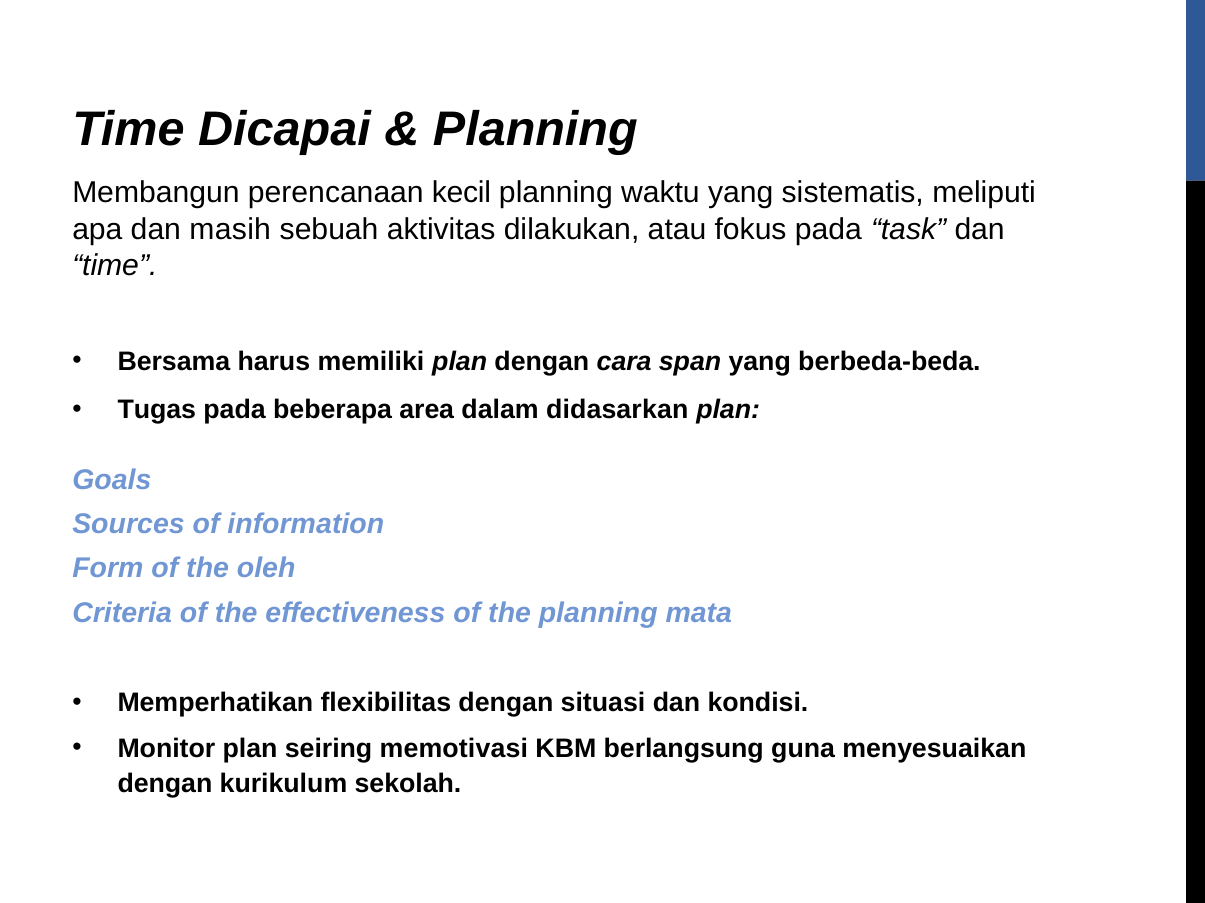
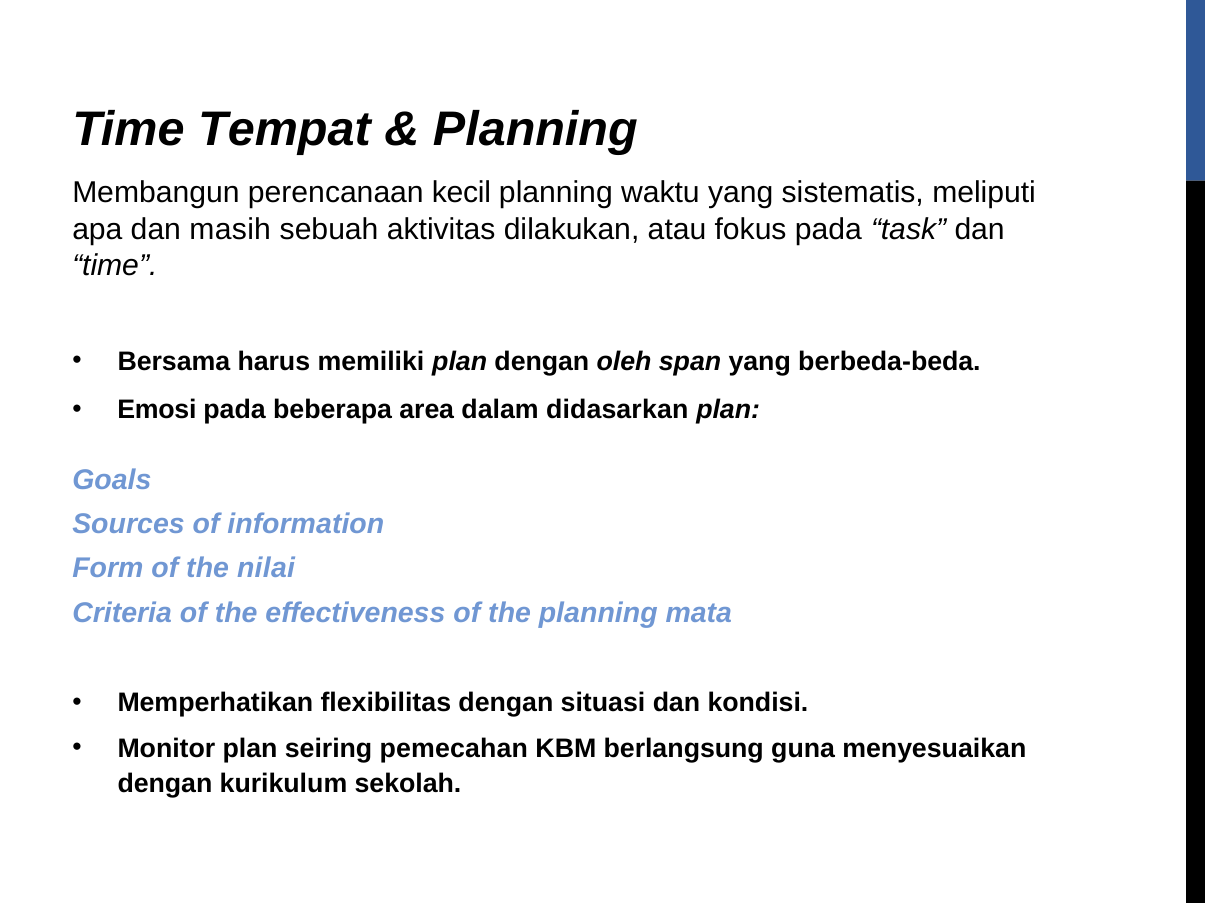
Dicapai: Dicapai -> Tempat (284, 130)
cara: cara -> oleh (624, 362)
Tugas: Tugas -> Emosi (157, 411)
oleh: oleh -> nilai (266, 569)
memotivasi: memotivasi -> pemecahan (454, 749)
